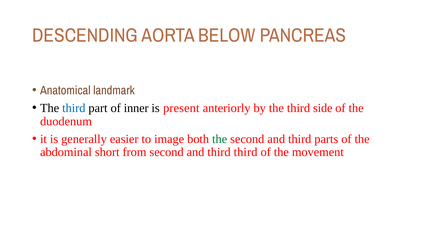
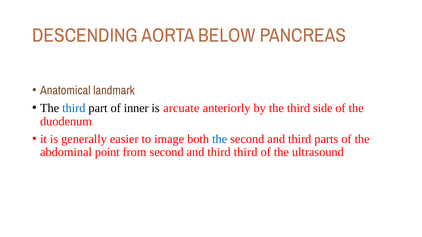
present: present -> arcuate (181, 108)
the colour: green -> blue (220, 139)
short: short -> point (107, 153)
movement: movement -> ultrasound (318, 153)
